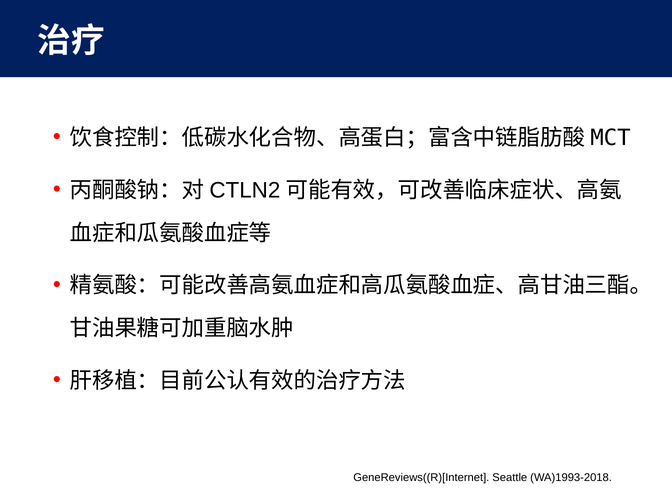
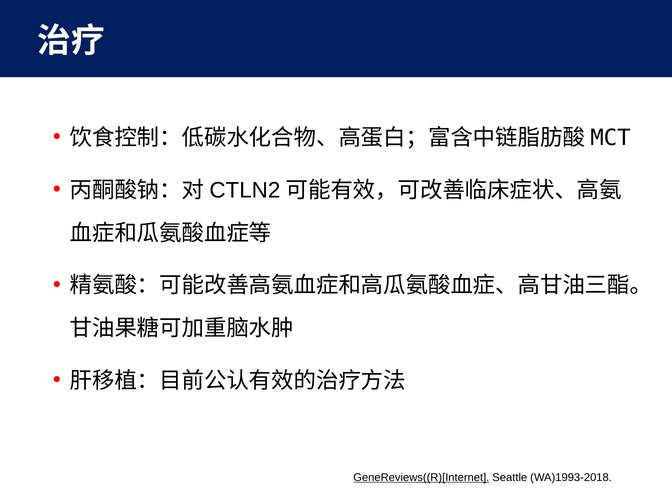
GeneReviews((R)[Internet underline: none -> present (421, 477)
